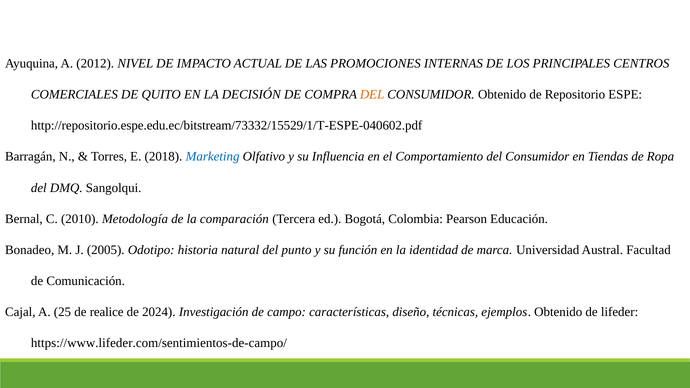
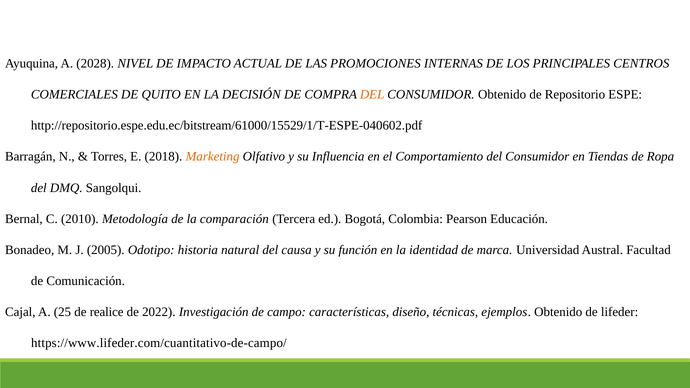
2012: 2012 -> 2028 (95, 64)
http://repositorio.espe.edu.ec/bitstream/73332/15529/1/T-ESPE-040602.pdf: http://repositorio.espe.edu.ec/bitstream/73332/15529/1/T-ESPE-040602.pdf -> http://repositorio.espe.edu.ec/bitstream/61000/15529/1/T-ESPE-040602.pdf (227, 126)
Marketing colour: blue -> orange (213, 157)
punto: punto -> causa (297, 250)
2024: 2024 -> 2022 (159, 312)
https://www.lifeder.com/sentimientos-de-campo/: https://www.lifeder.com/sentimientos-de-campo/ -> https://www.lifeder.com/cuantitativo-de-campo/ (159, 343)
